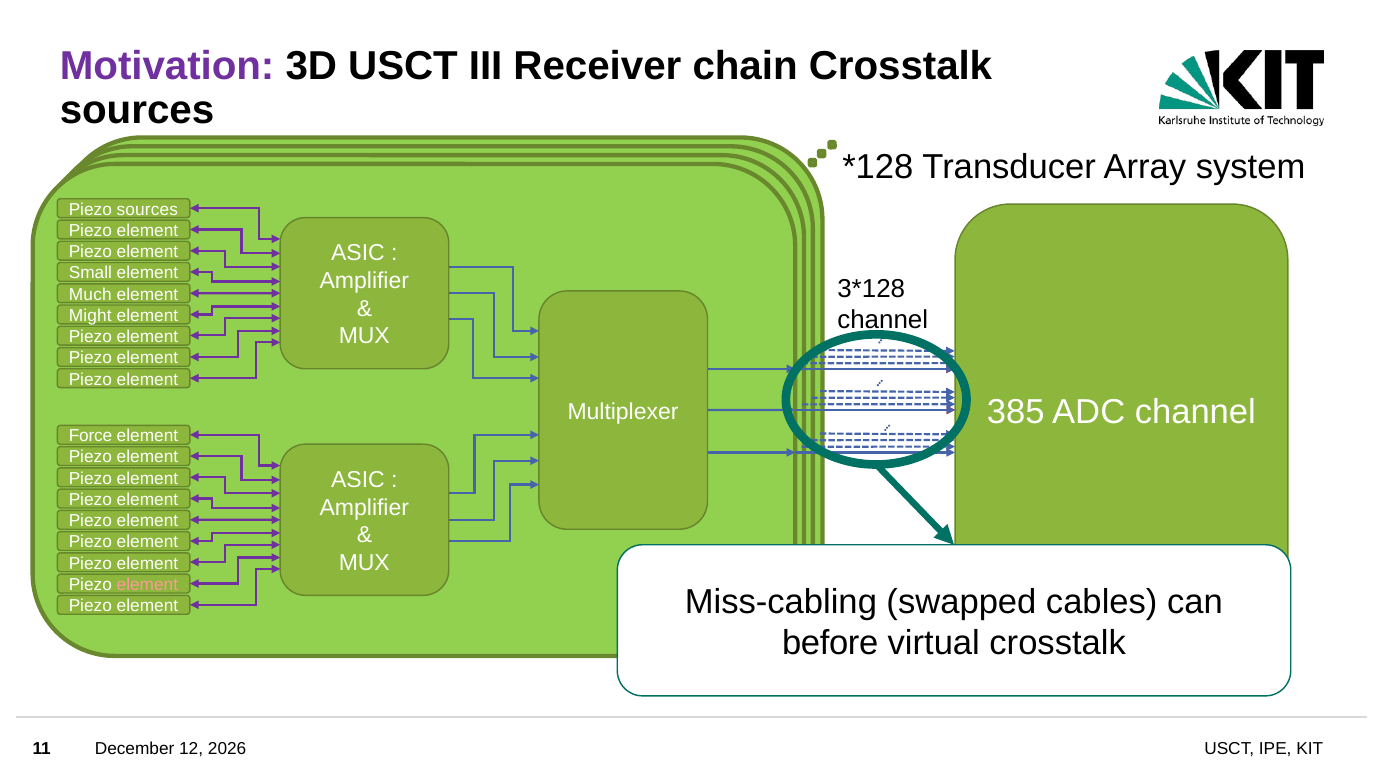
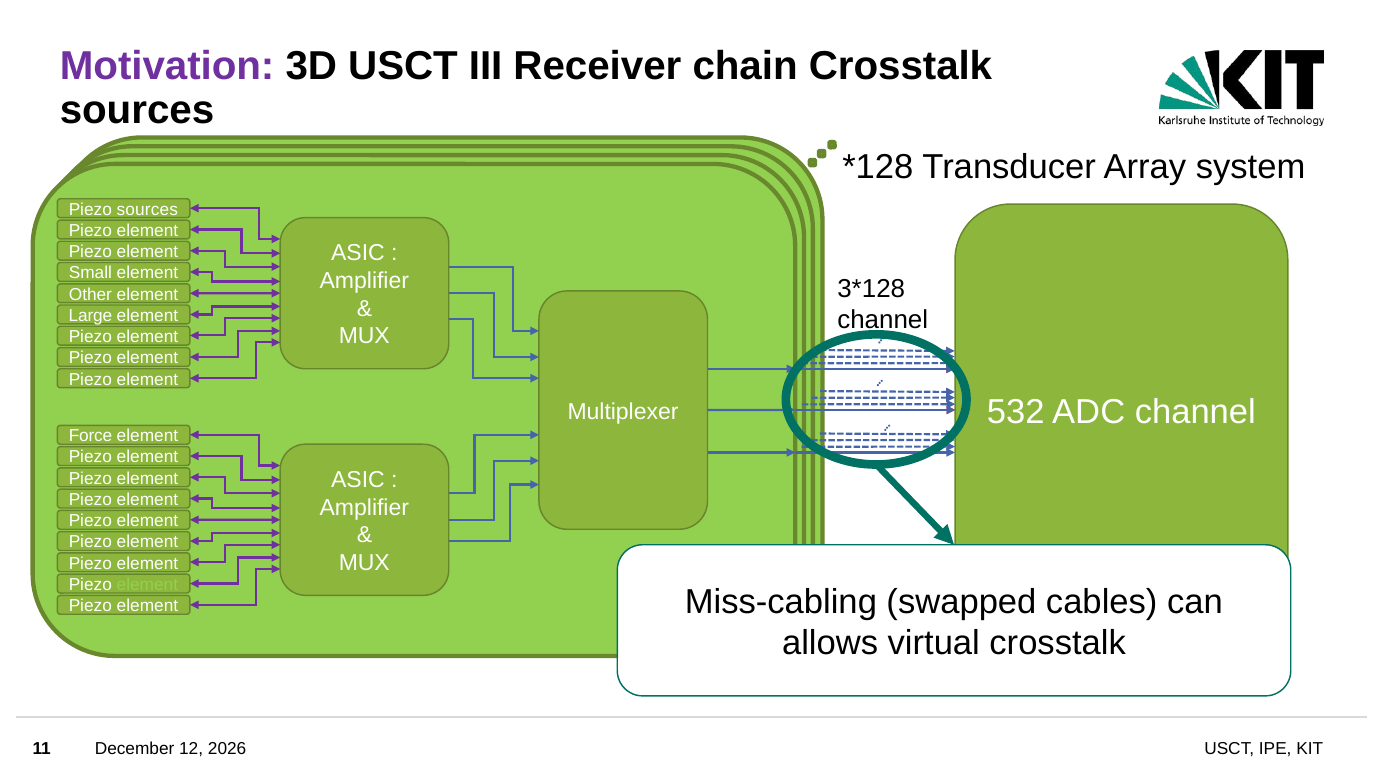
Much: Much -> Other (90, 294)
Might: Might -> Large (90, 316)
385: 385 -> 532 (1016, 412)
element colour: pink -> light green (147, 585)
before: before -> allows (830, 643)
